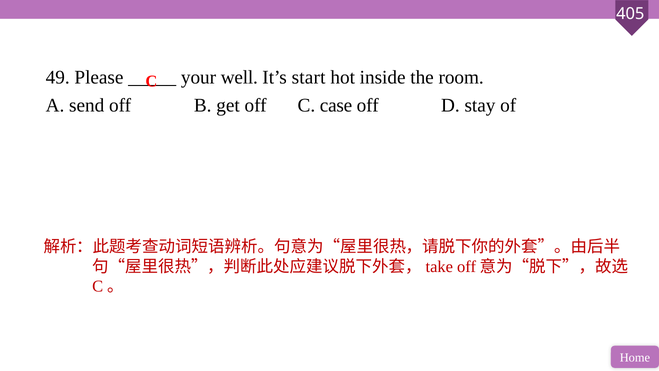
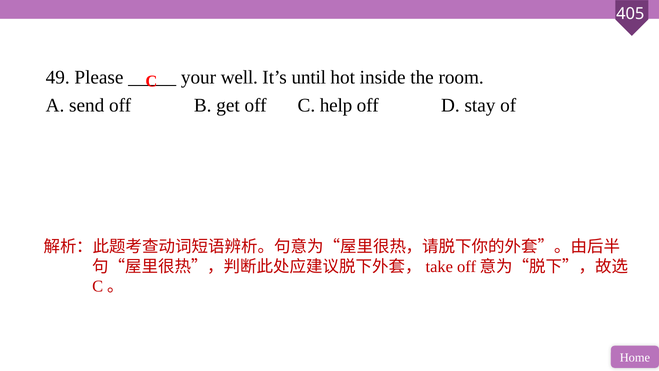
start: start -> until (309, 78)
case: case -> help (336, 105)
